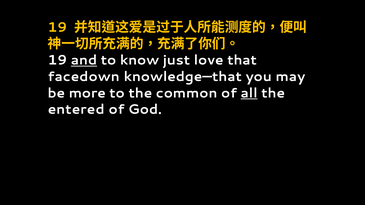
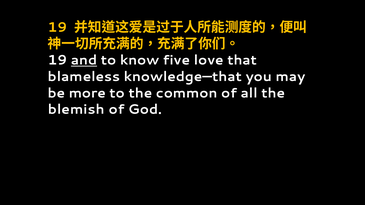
just: just -> five (176, 60)
facedown: facedown -> blameless (84, 77)
all underline: present -> none (249, 93)
entered: entered -> blemish (76, 110)
